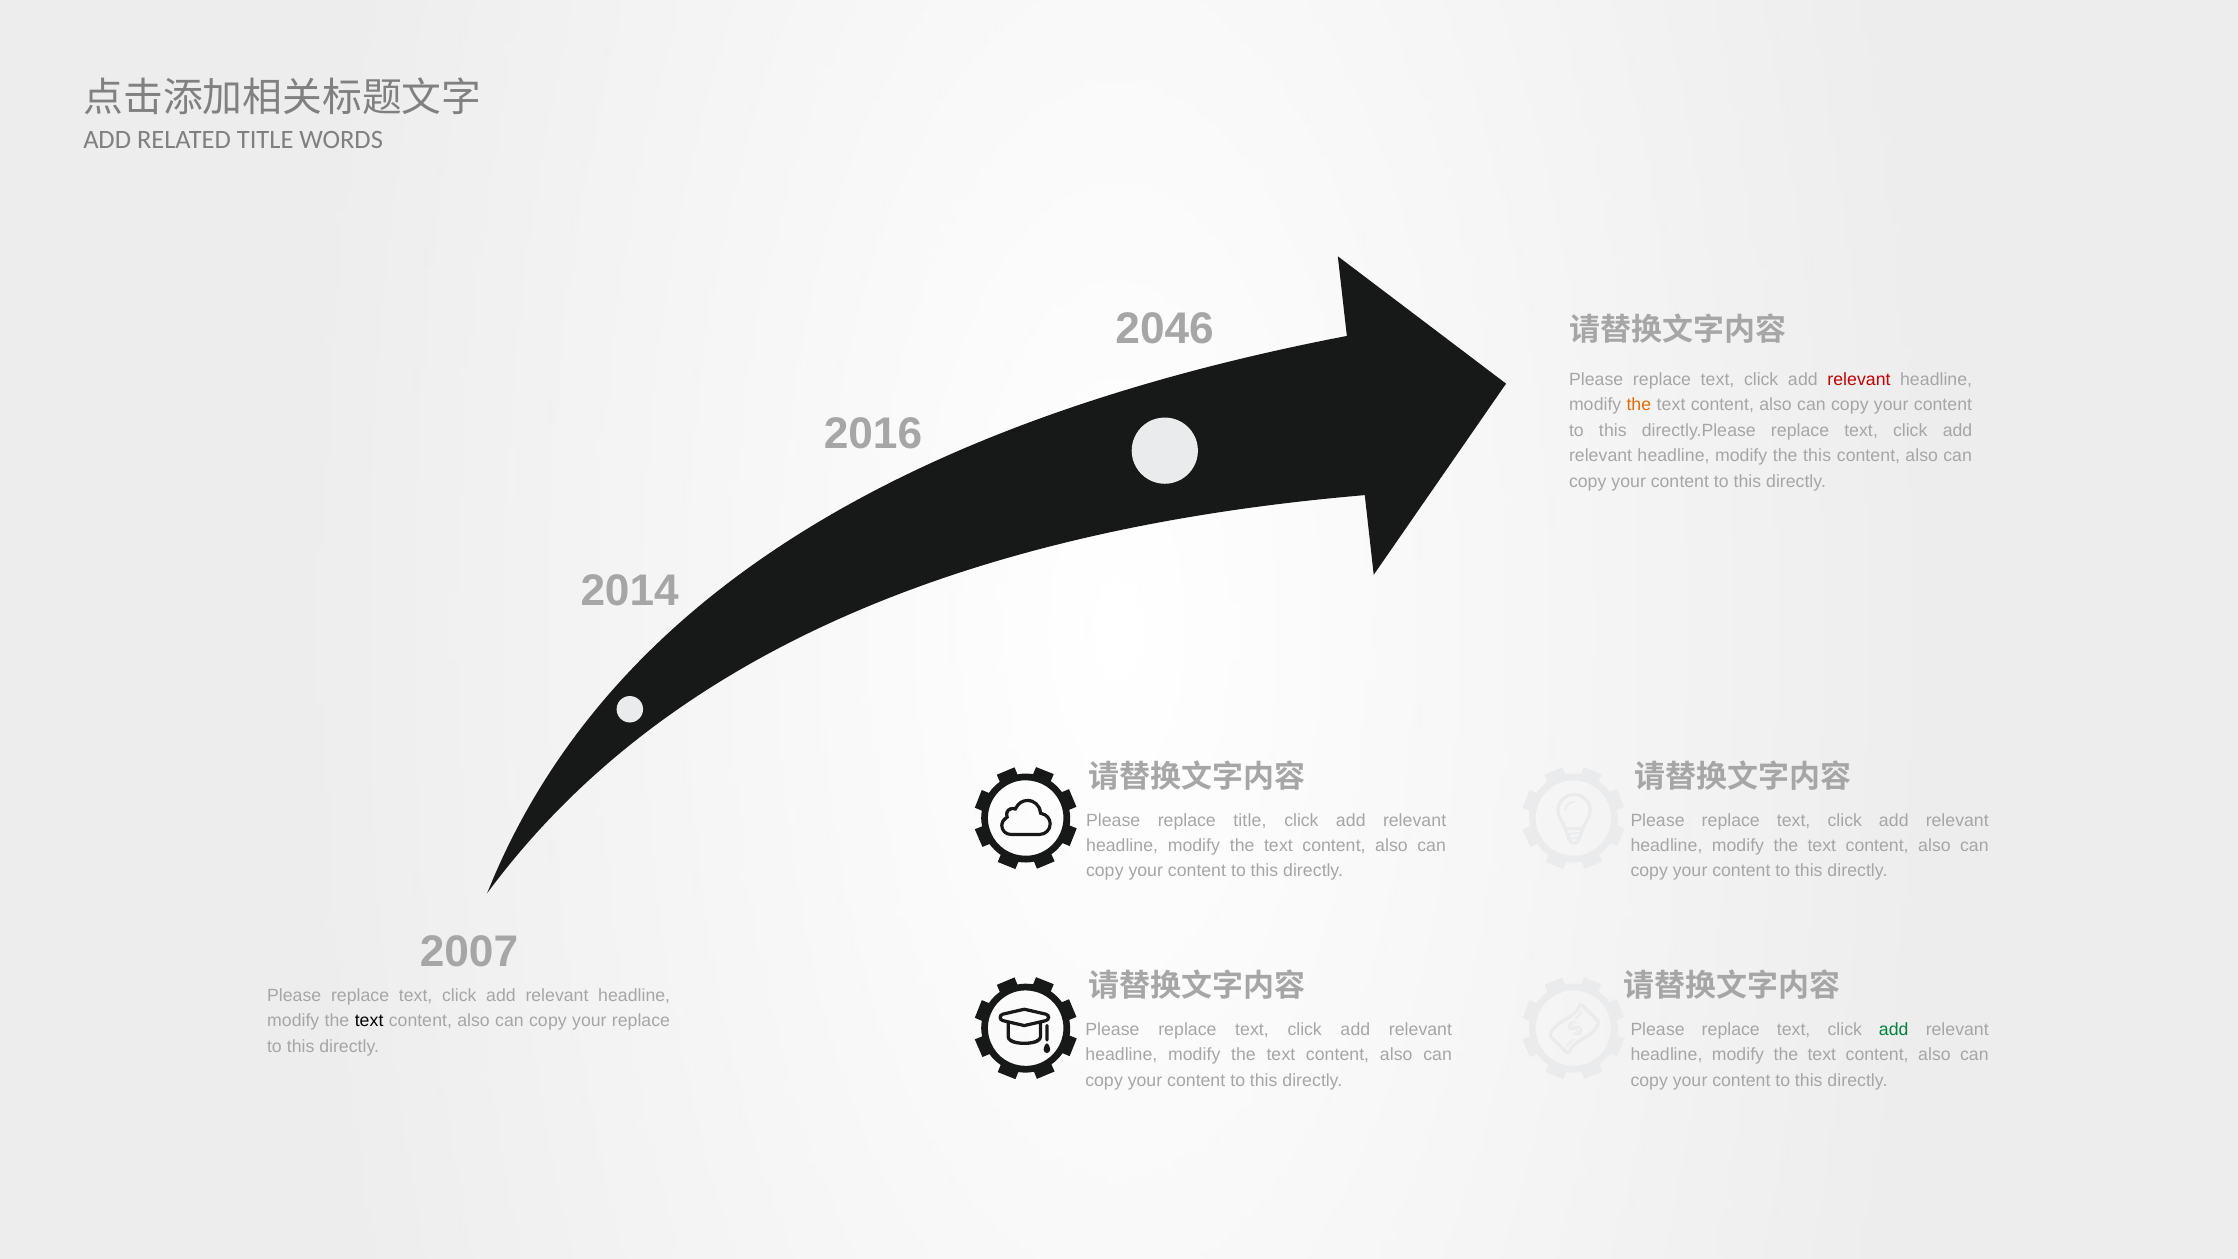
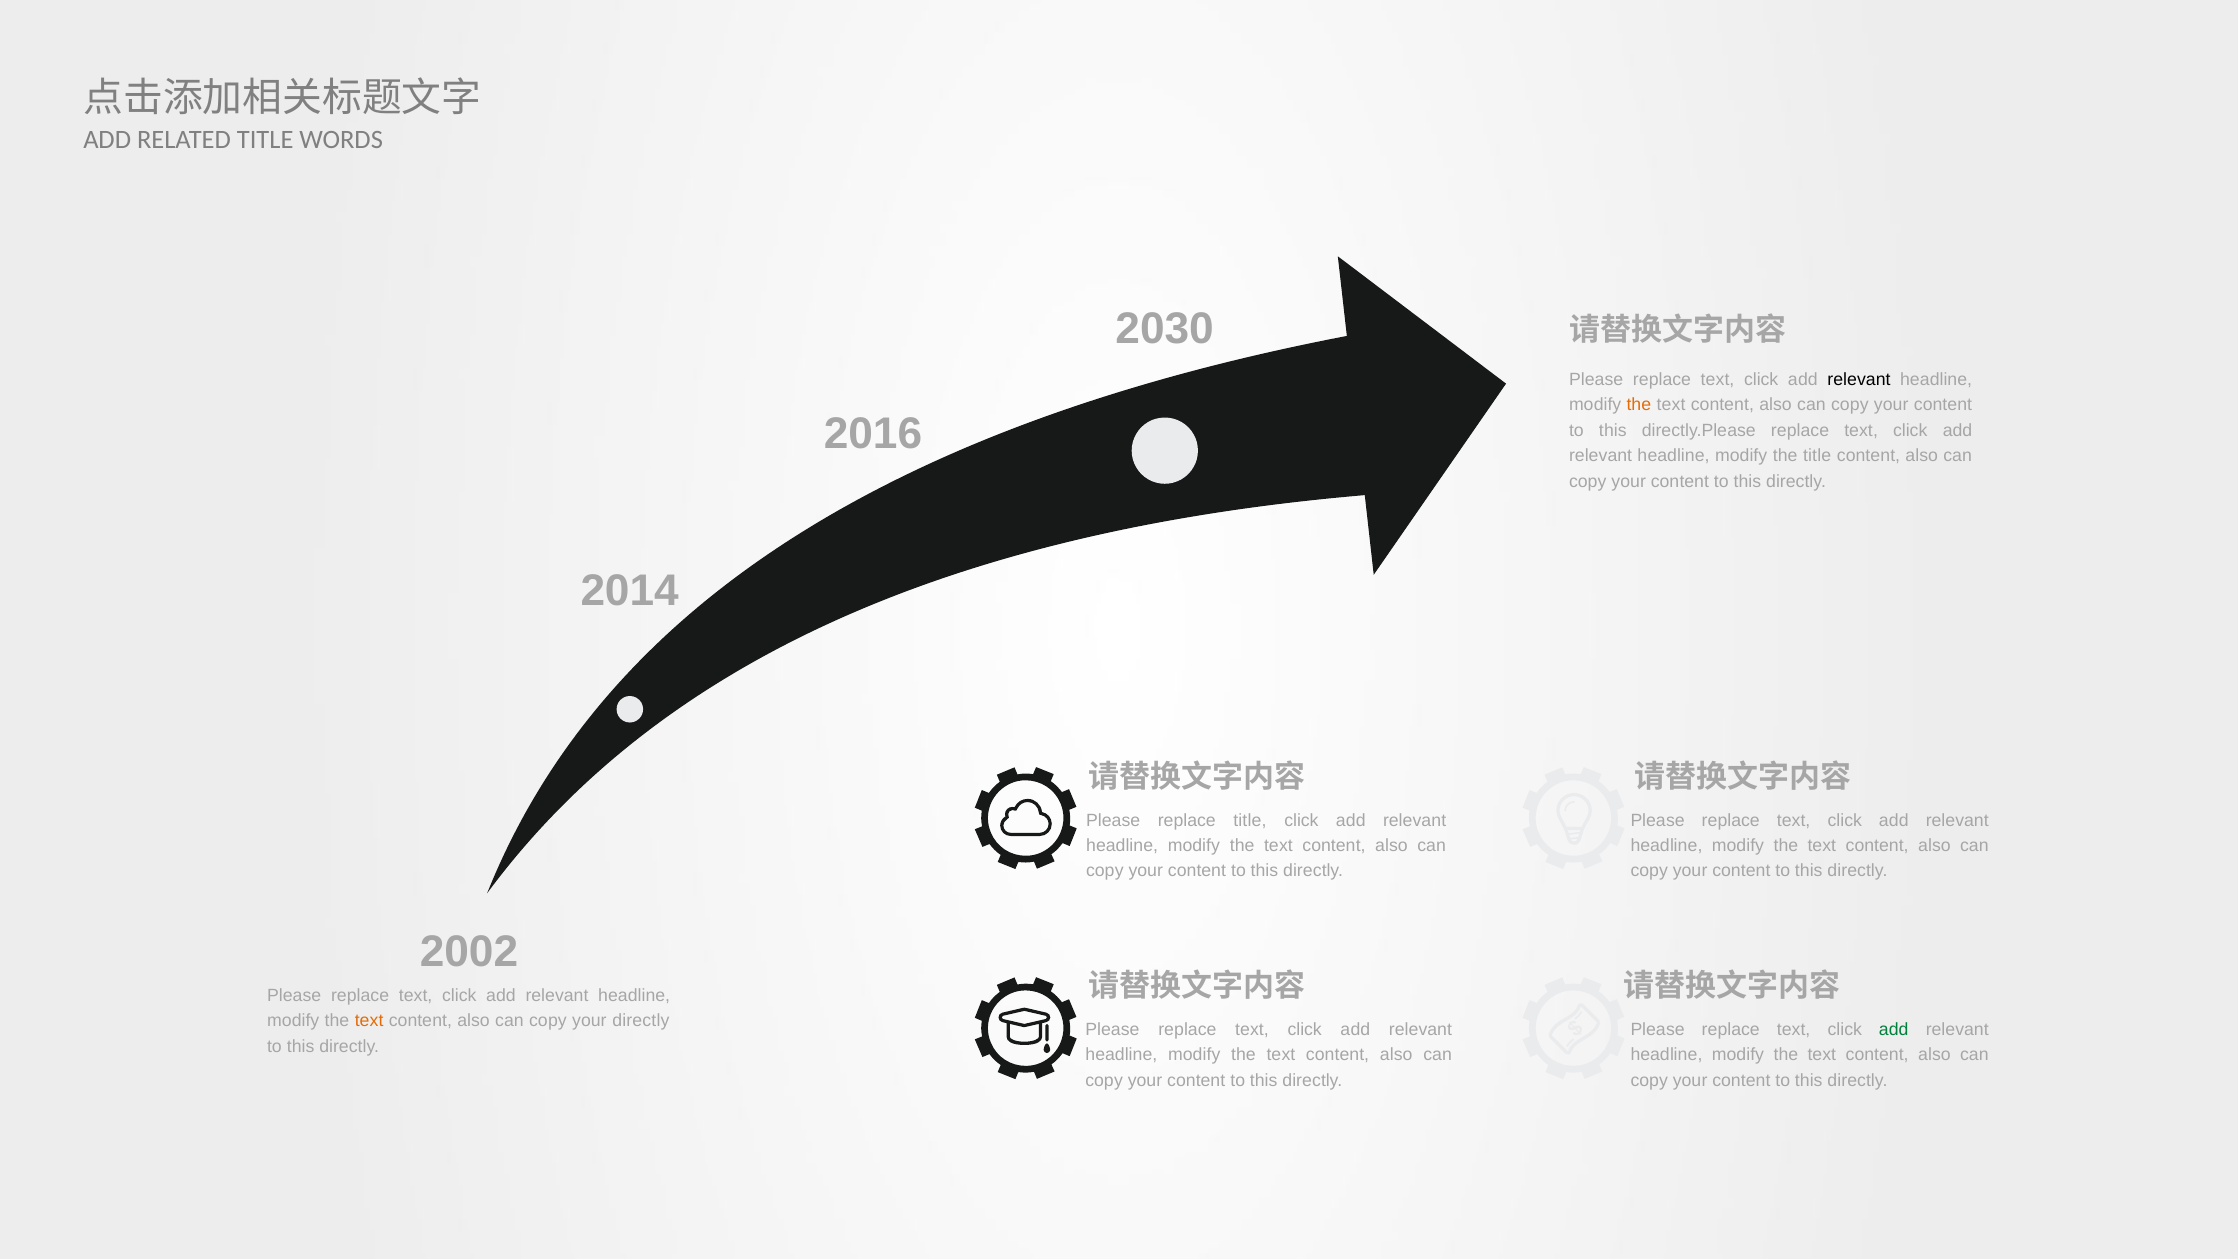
2046: 2046 -> 2030 (1165, 328)
relevant colour: red -> black (1859, 380)
the this: this -> title (1817, 456)
2007: 2007 -> 2002 (469, 952)
text colour: black -> orange (369, 1021)
your replace: replace -> directly (641, 1021)
